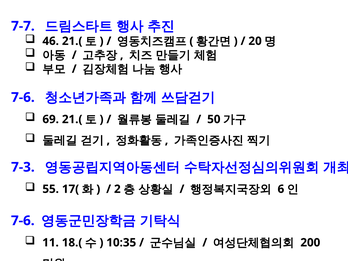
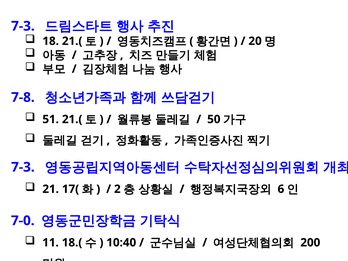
7-7: 7-7 -> 7-3 (23, 26)
46: 46 -> 18 (51, 41)
7-6: 7-6 -> 7-8 (23, 97)
69: 69 -> 51 (51, 119)
55: 55 -> 21 (51, 189)
7-6: 7-6 -> 7-0 (23, 221)
10:35: 10:35 -> 10:40 (121, 243)
